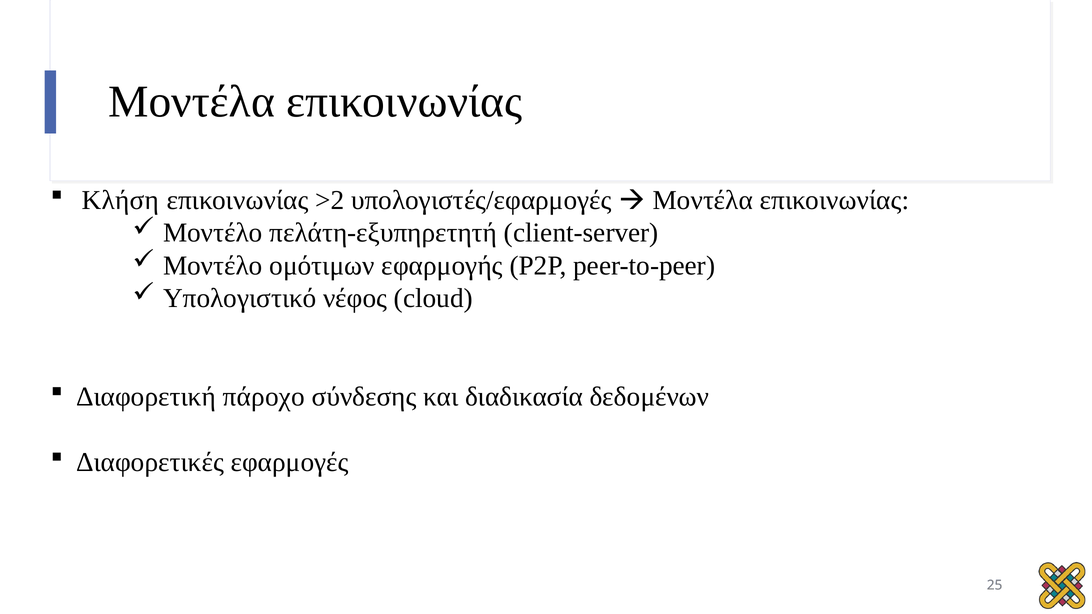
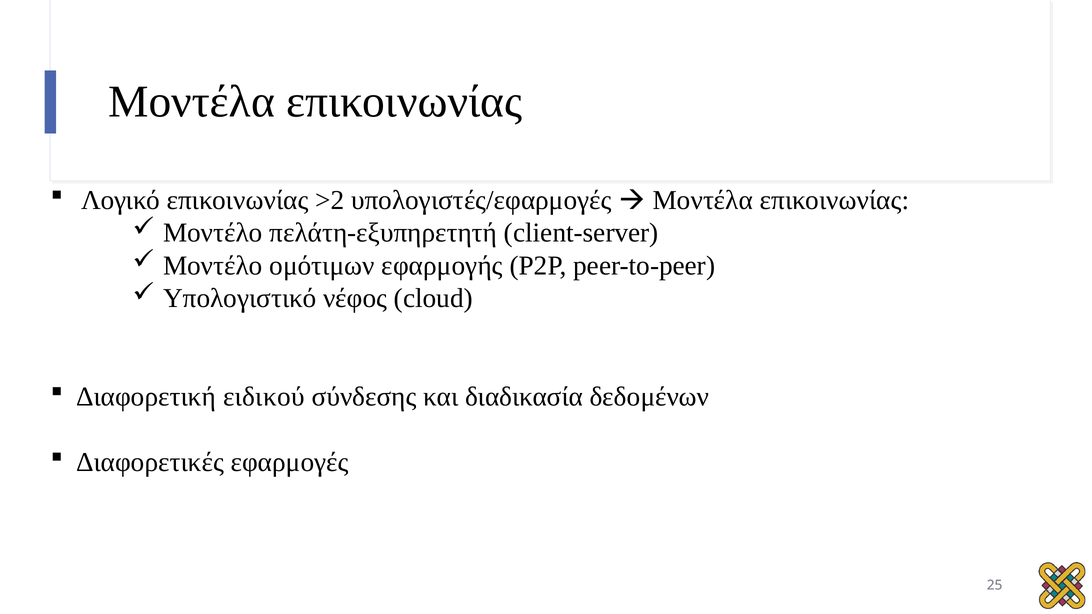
Κλήση: Κλήση -> Λογικό (121, 200)
πάροχο: πάροχο -> ειδικού (264, 397)
